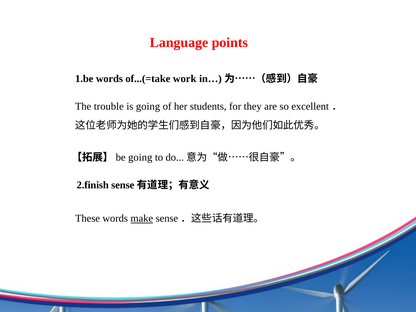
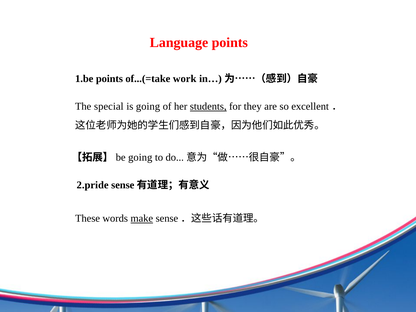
1.be words: words -> points (109, 79)
trouble: trouble -> special (109, 107)
students underline: none -> present (208, 107)
2.finish: 2.finish -> 2.pride (93, 185)
